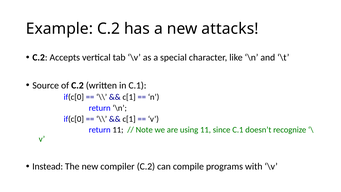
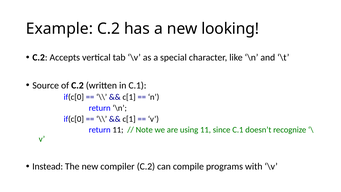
attacks: attacks -> looking (230, 29)
